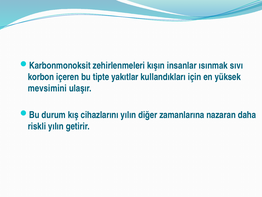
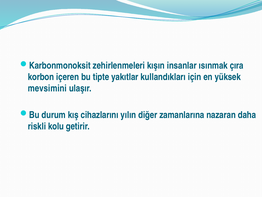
sıvı: sıvı -> çıra (237, 65)
riskli yılın: yılın -> kolu (56, 126)
